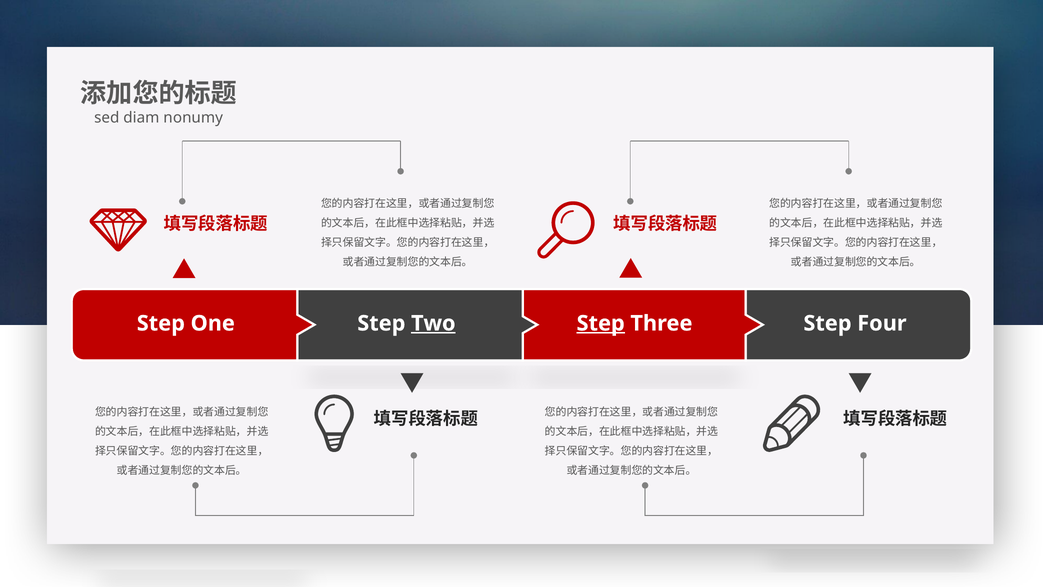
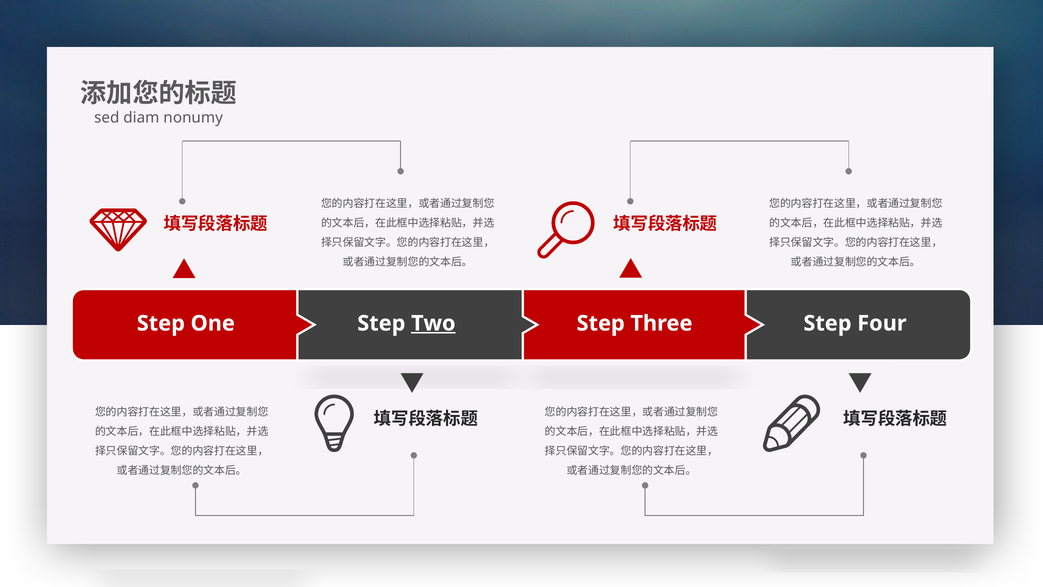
Step underline: present -> none (601, 323)
